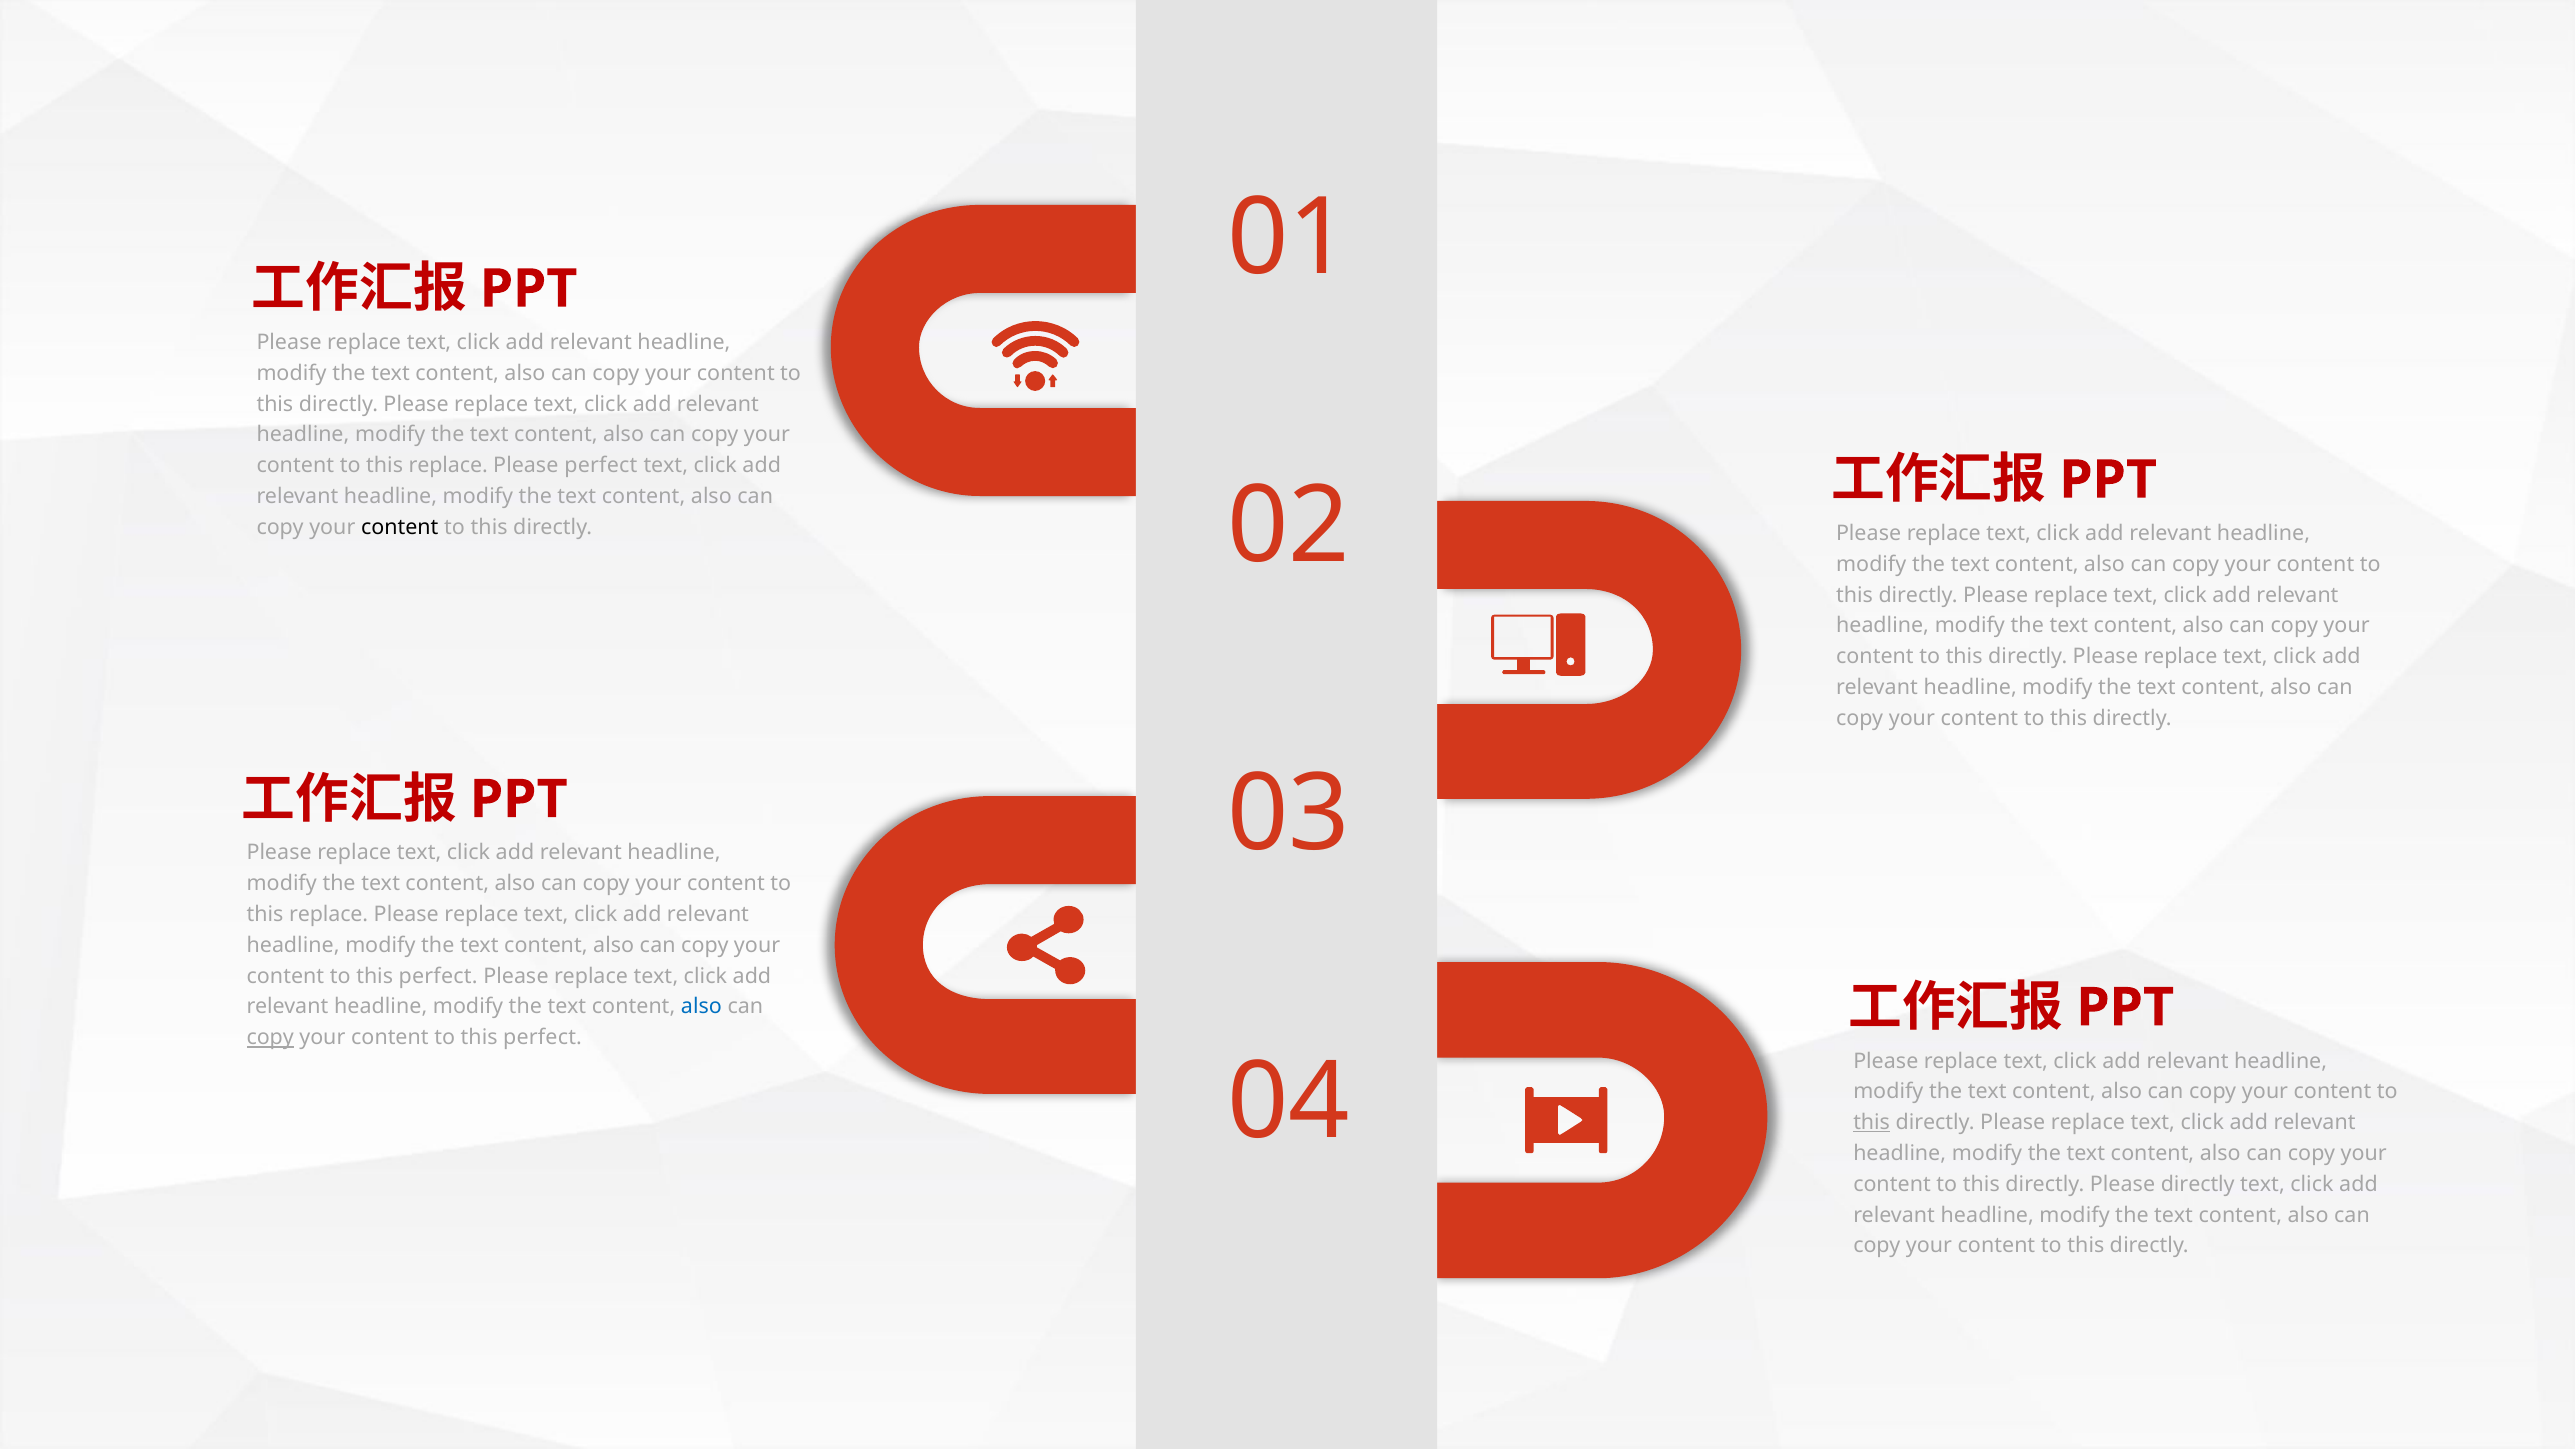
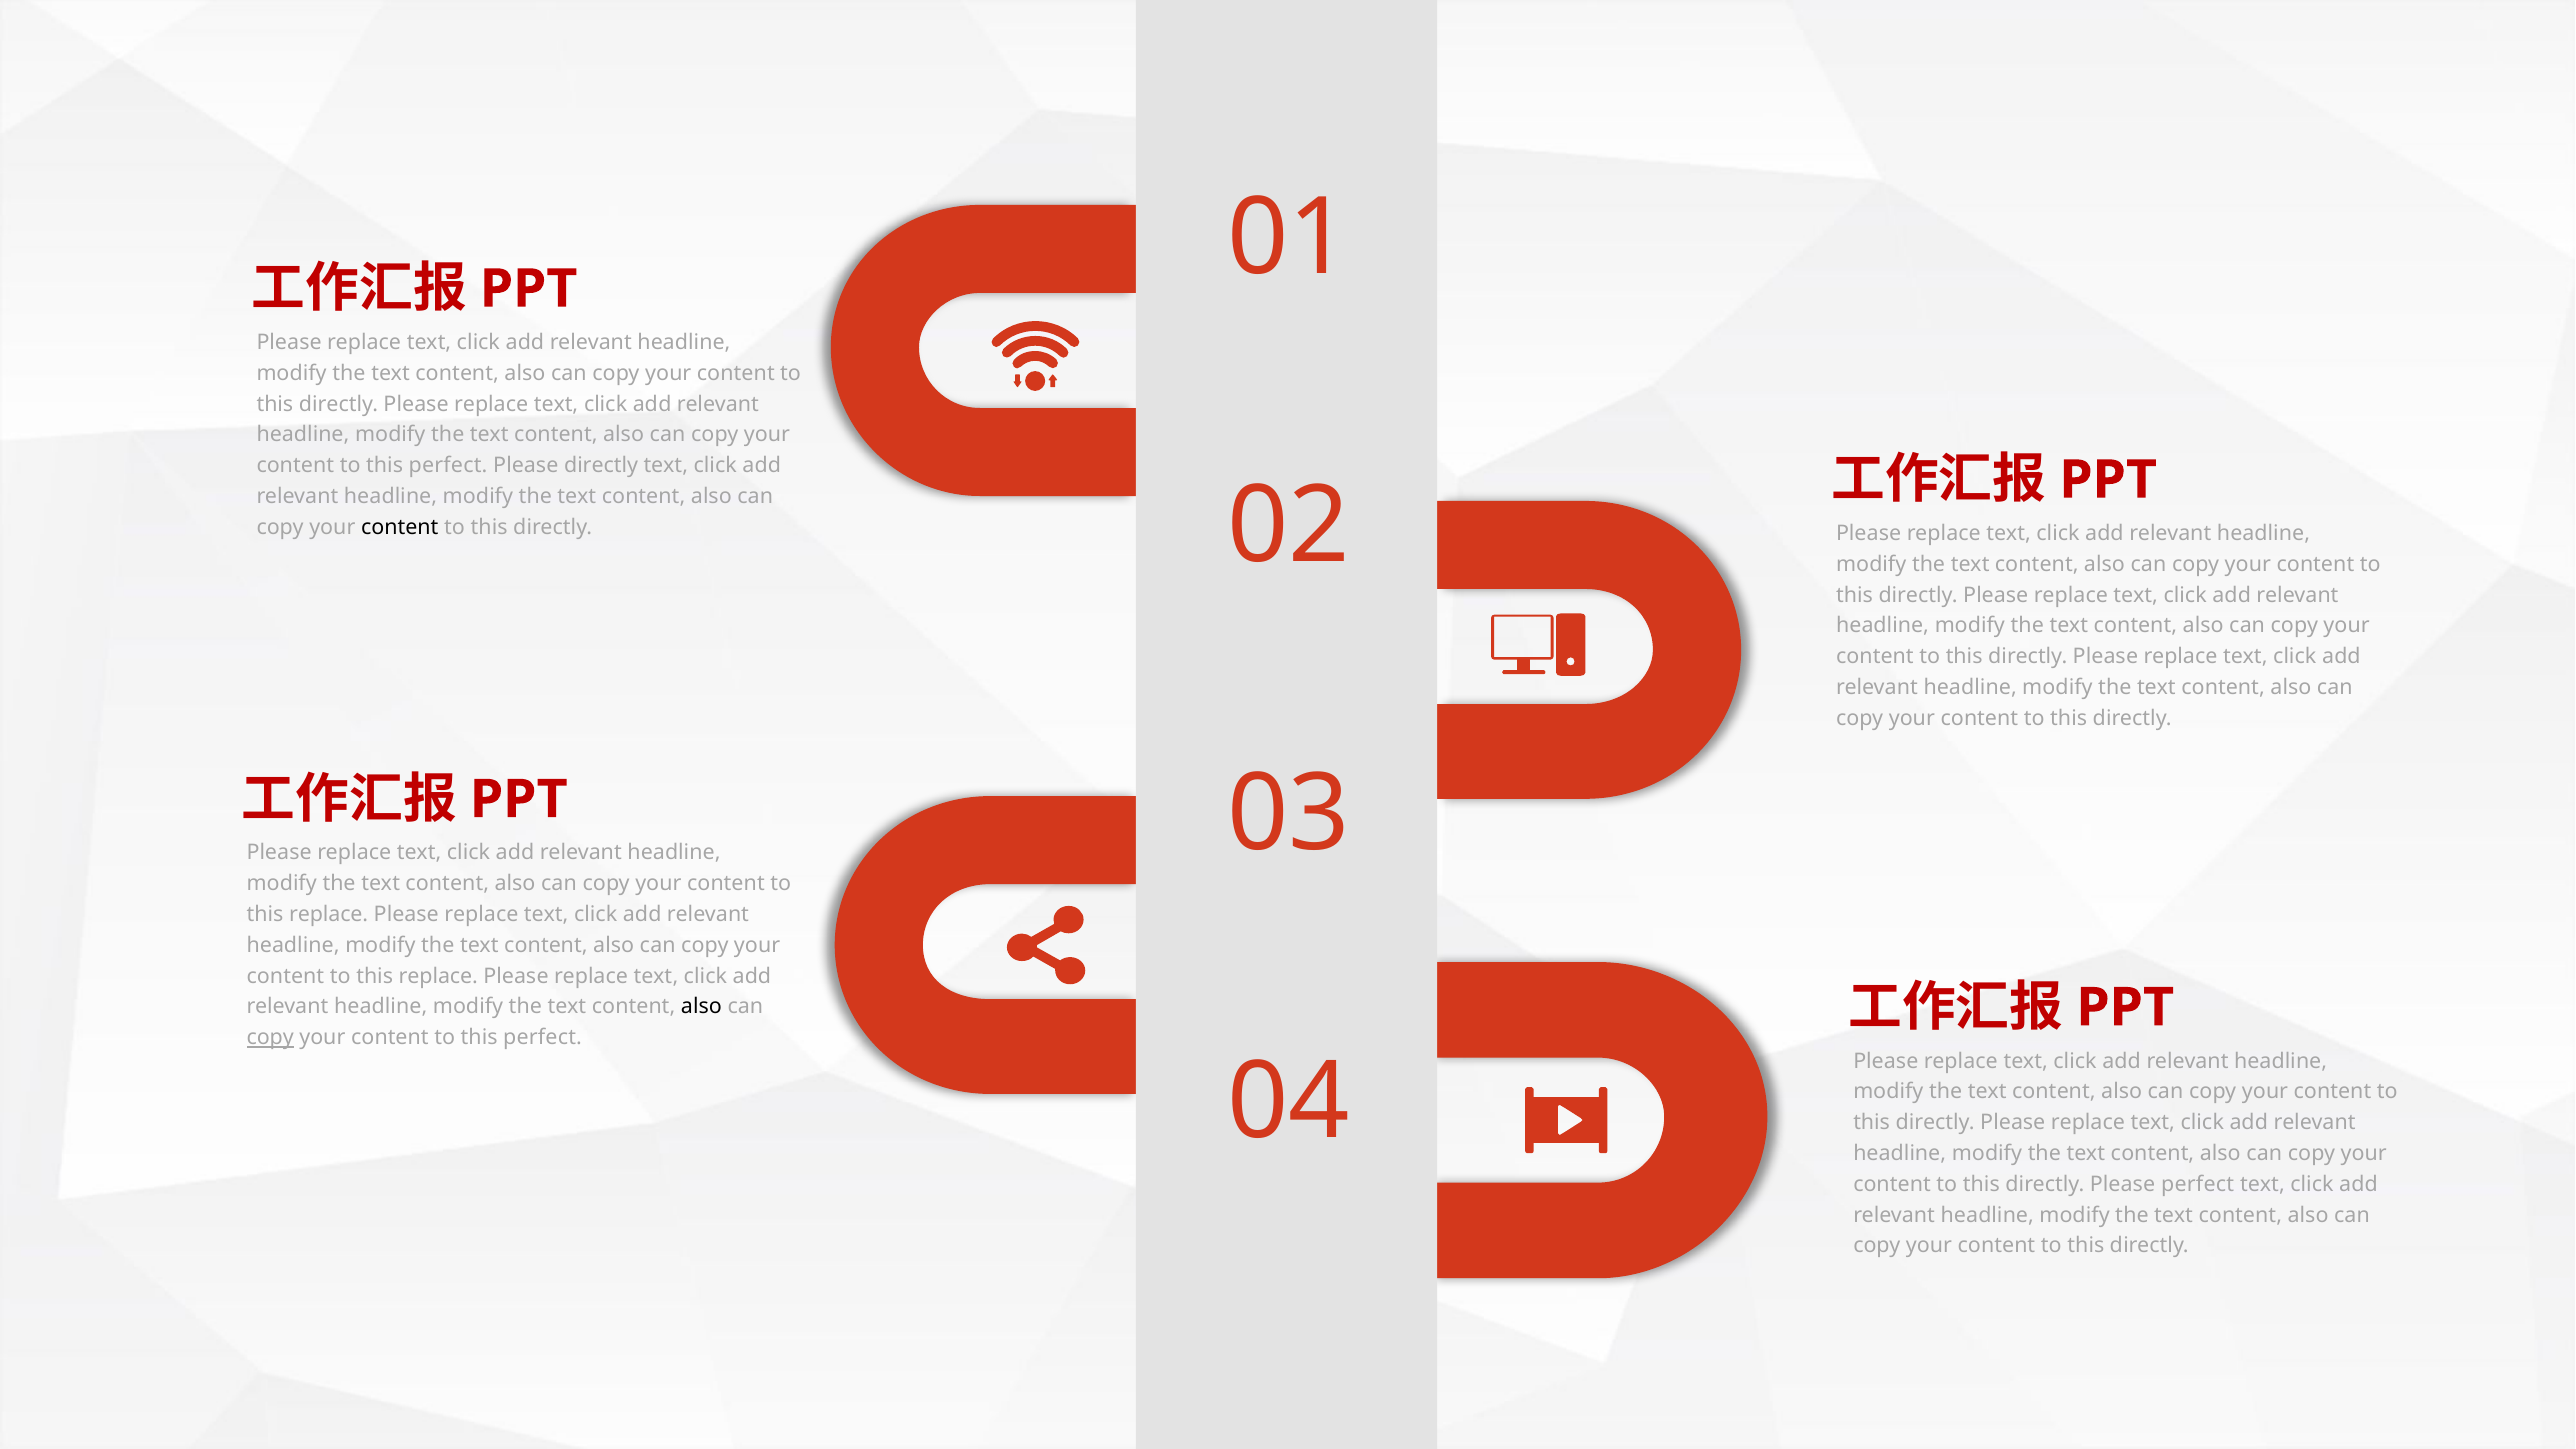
replace: replace -> perfect (448, 466)
Please perfect: perfect -> directly (601, 466)
perfect: perfect -> replace (438, 976)
also colour: blue -> black (701, 1007)
this underline: present -> none (1872, 1123)
Please directly: directly -> perfect (2198, 1184)
